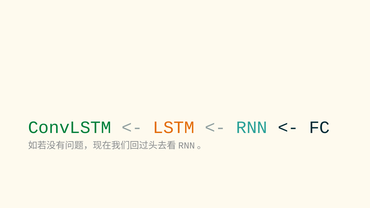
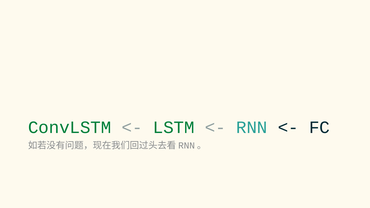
LSTM colour: orange -> green (174, 128)
